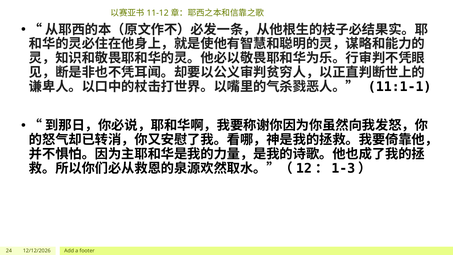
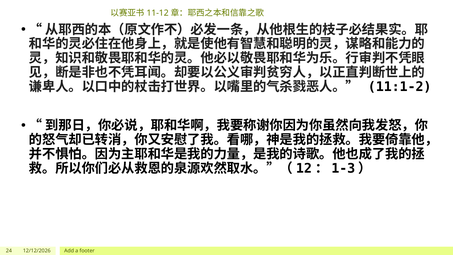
11:1-1: 11:1-1 -> 11:1-2 (400, 87)
